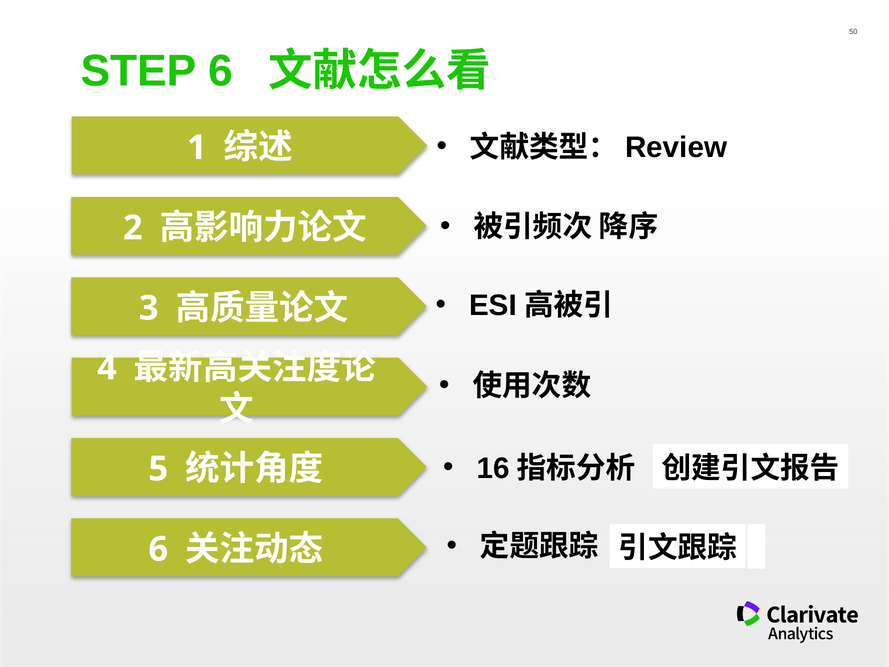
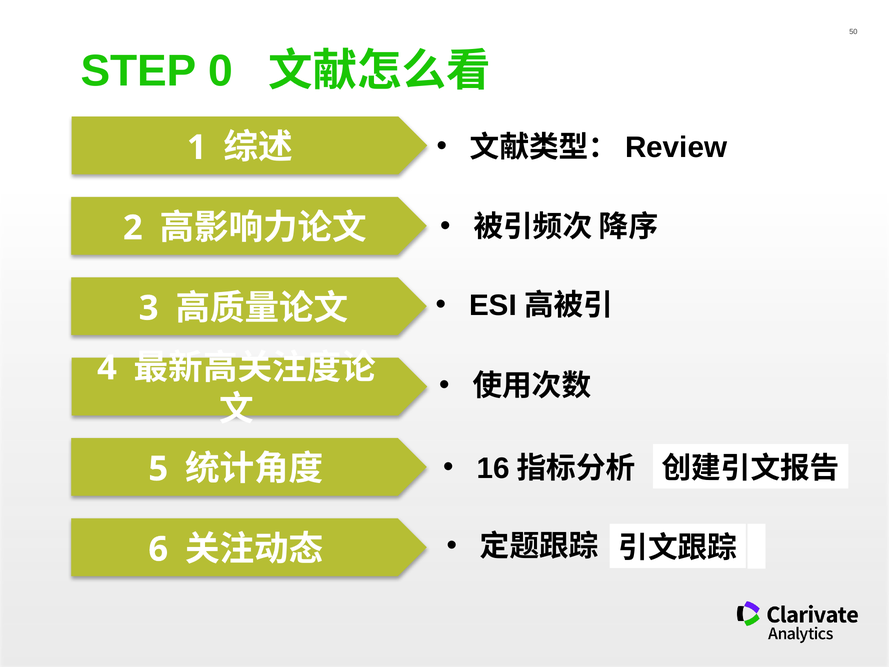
STEP 6: 6 -> 0 (220, 71)
